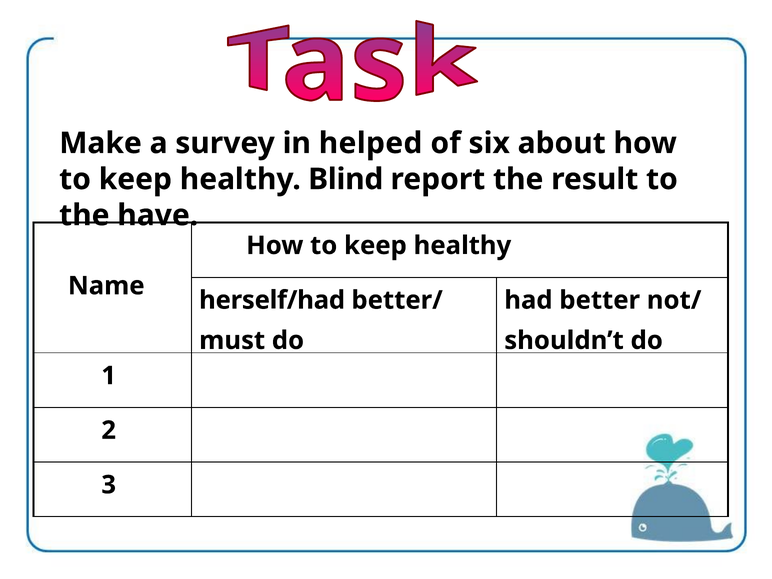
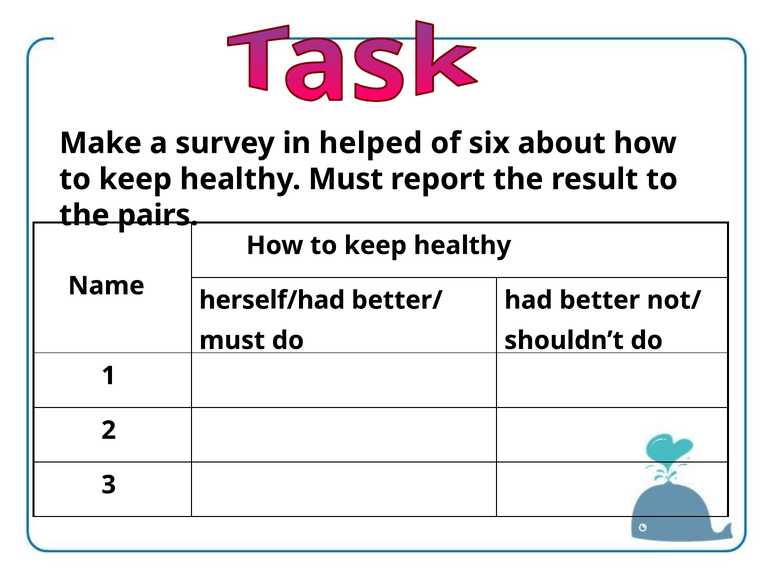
healthy Blind: Blind -> Must (346, 179)
have: have -> pairs (158, 215)
